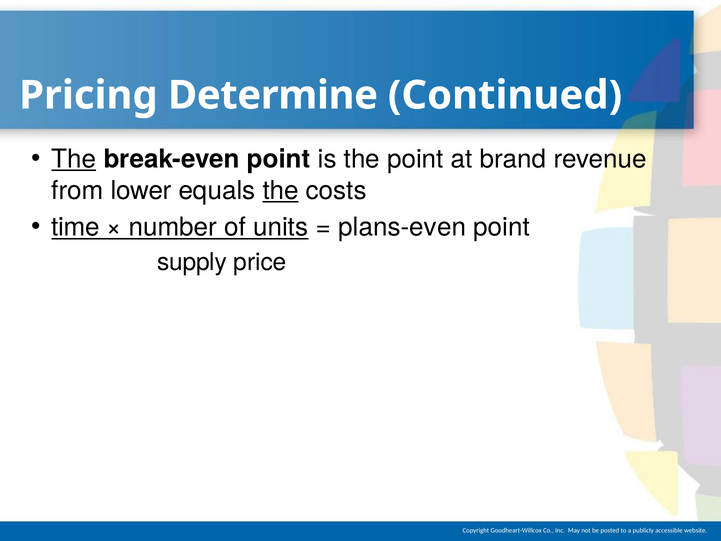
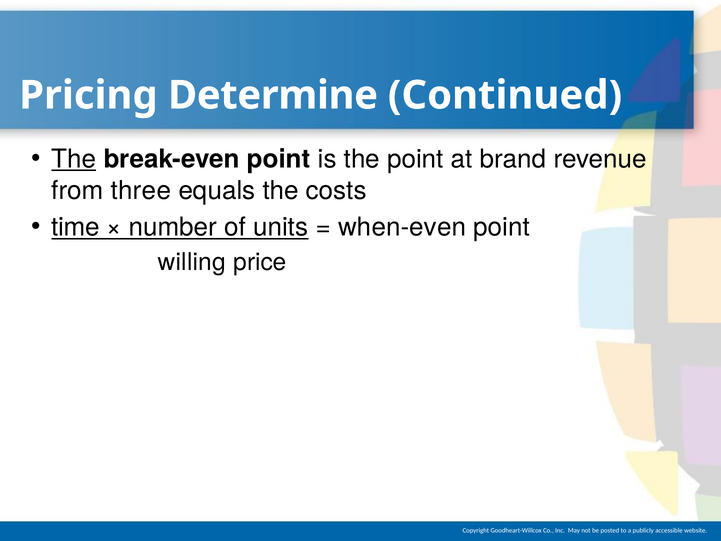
lower: lower -> three (141, 190)
the underline: present -> none (281, 190)
plans-even: plans-even -> when-even (402, 227)
supply: supply -> willing (192, 262)
